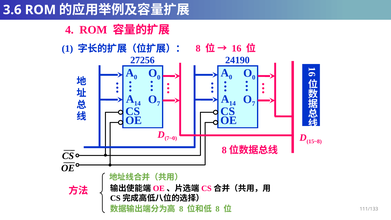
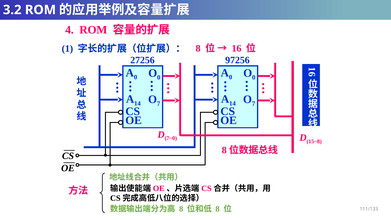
3.6: 3.6 -> 3.2 (12, 10)
24190: 24190 -> 97256 (237, 60)
